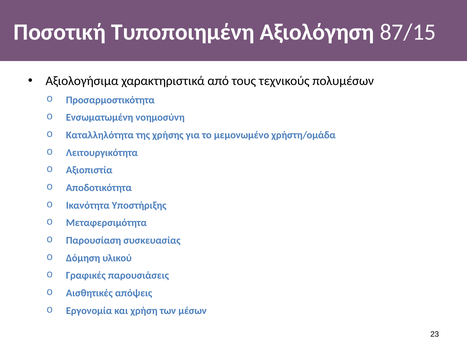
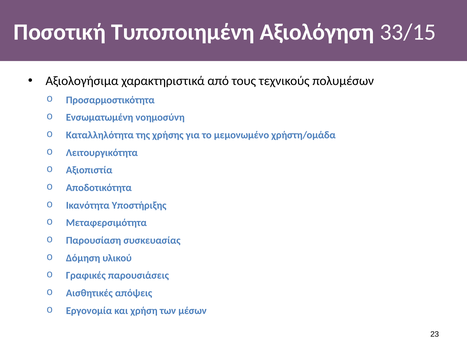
87/15: 87/15 -> 33/15 (408, 32)
